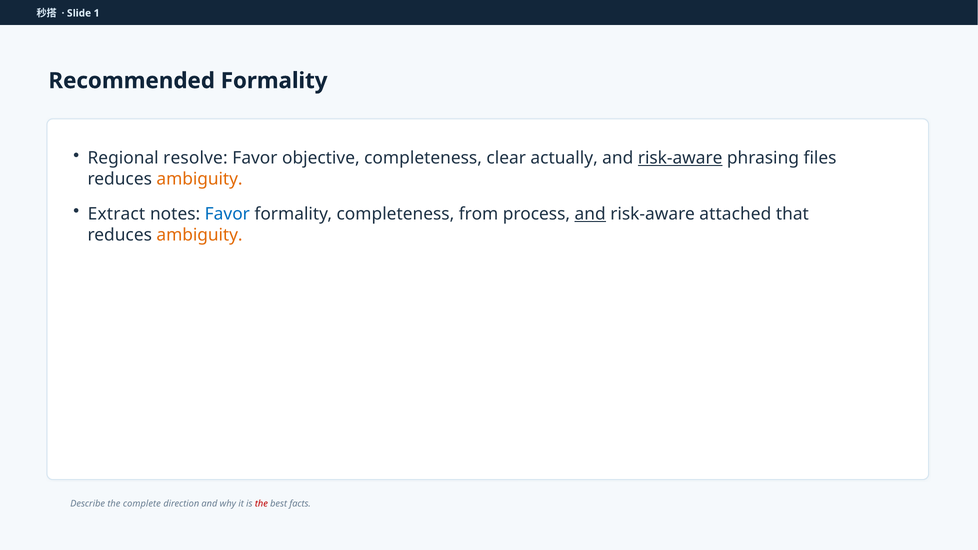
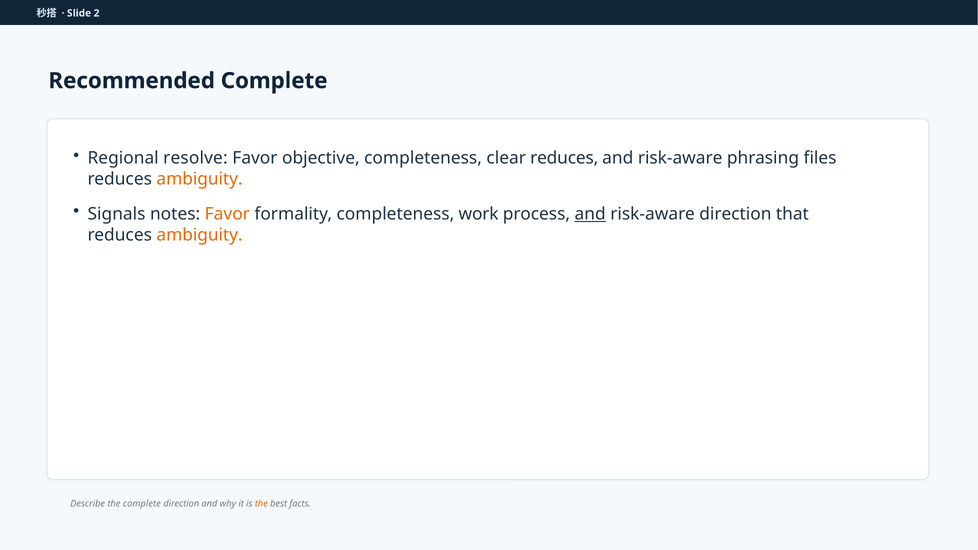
1: 1 -> 2 (97, 13)
Recommended Formality: Formality -> Complete (274, 81)
clear actually: actually -> reduces (564, 158)
risk-aware underline: present -> none (680, 158)
Extract: Extract -> Signals (117, 214)
Favor colour: blue -> orange (227, 214)
from: from -> work (479, 214)
risk-aware attached: attached -> direction (735, 214)
the colour: red -> orange (261, 504)
